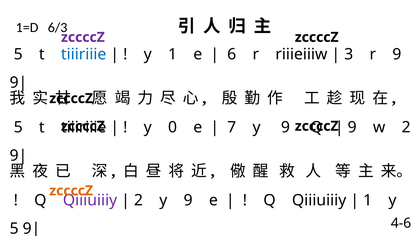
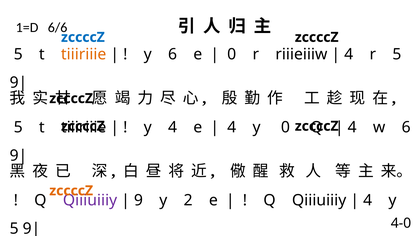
6/3: 6/3 -> 6/6 (58, 27)
zccccZ colour: purple -> blue (83, 37)
tiiiriiie colour: blue -> orange (84, 54)
y 1: 1 -> 6 (173, 54)
6: 6 -> 0 (232, 54)
3: 3 -> 4 (349, 54)
r 9: 9 -> 5 (397, 54)
y 0: 0 -> 4 (173, 127)
7: 7 -> 4 (232, 127)
9: 9 -> 0 (285, 127)
9: 9 -> 4 (352, 127)
w 2: 2 -> 6 (406, 127)
2: 2 -> 9 (138, 200)
9: 9 -> 2 (188, 200)
1: 1 -> 4 (368, 200)
4-6: 4-6 -> 4-0 (401, 223)
